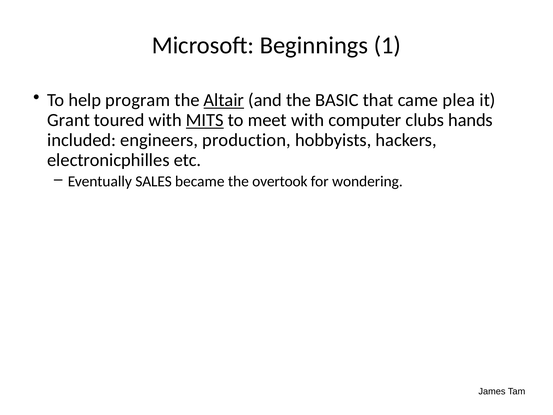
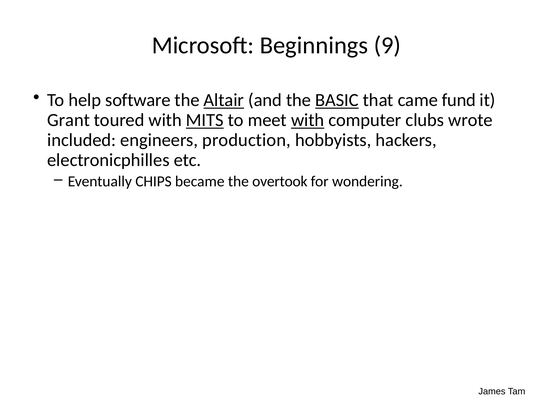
1: 1 -> 9 (387, 45)
program: program -> software (138, 100)
BASIC underline: none -> present (337, 100)
plea: plea -> fund (459, 100)
with underline: none -> present (308, 120)
hands: hands -> wrote (471, 120)
SALES: SALES -> CHIPS (154, 181)
